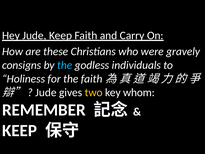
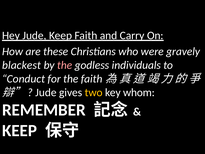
consigns: consigns -> blackest (22, 65)
the colour: light blue -> pink (65, 65)
Holiness: Holiness -> Conduct (24, 79)
